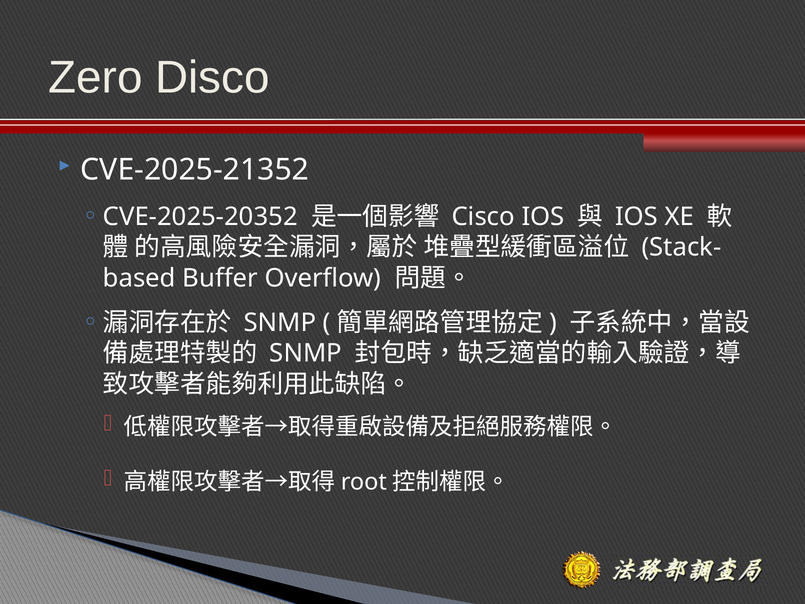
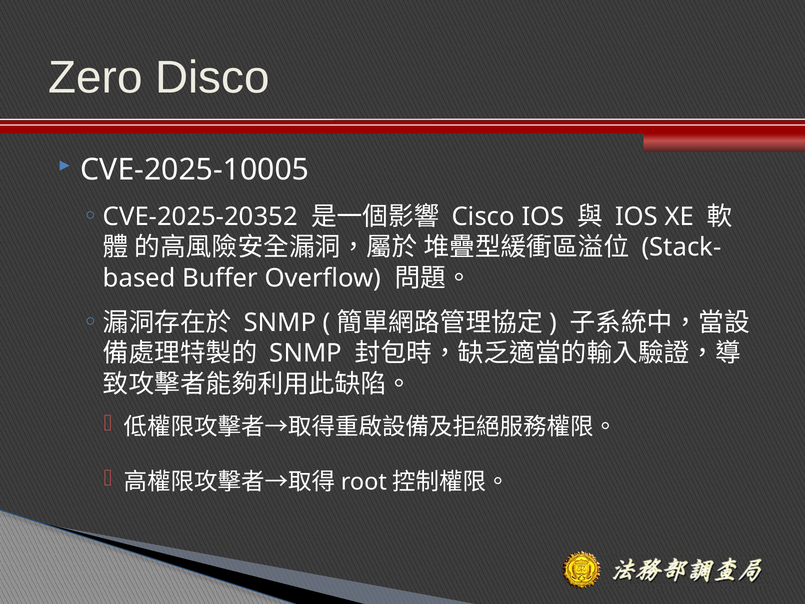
CVE-2025-21352: CVE-2025-21352 -> CVE-2025-10005 (195, 170)
